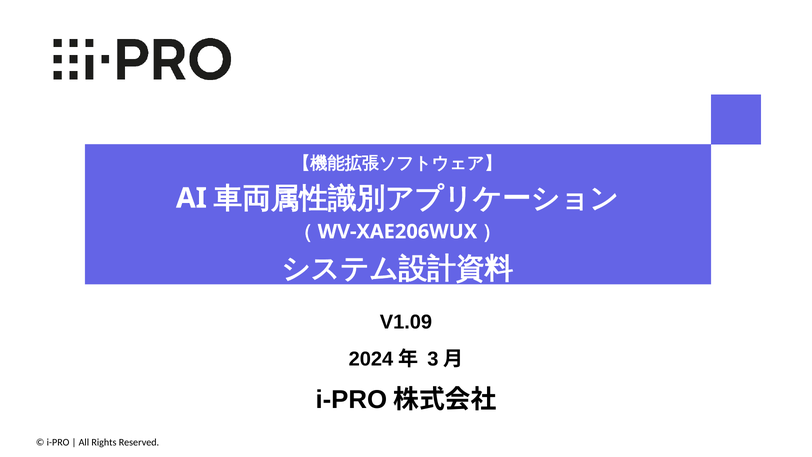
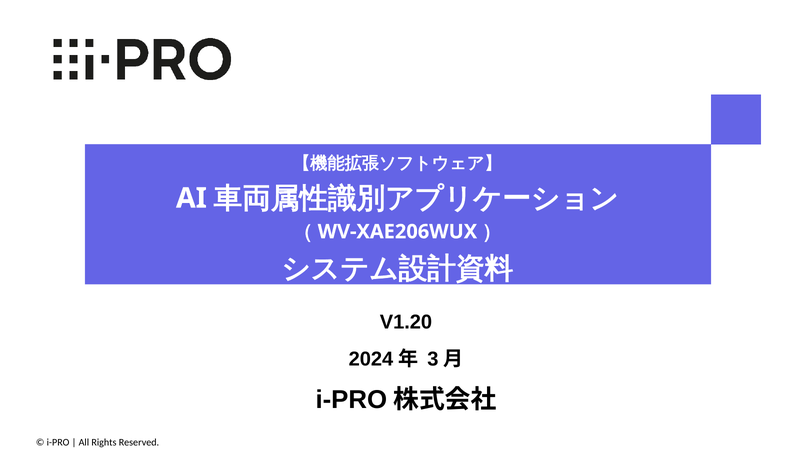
V1.09: V1.09 -> V1.20 (406, 322)
